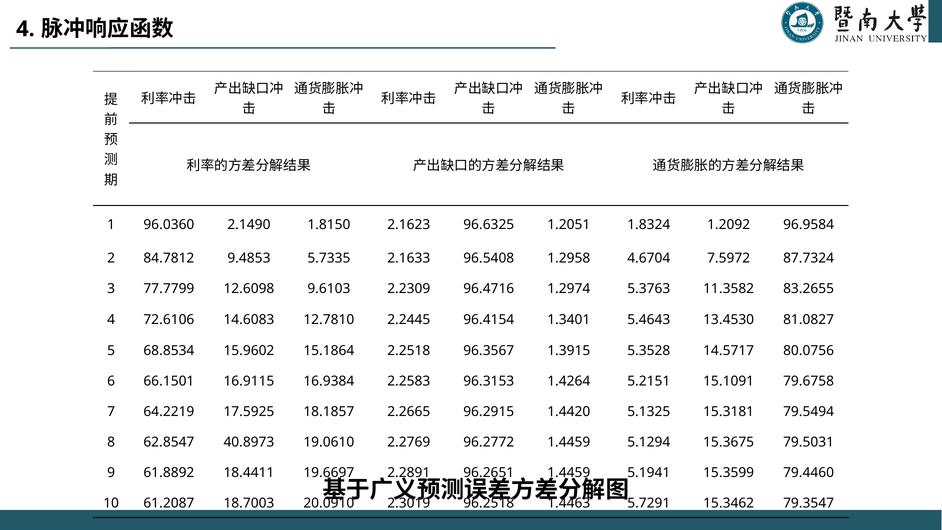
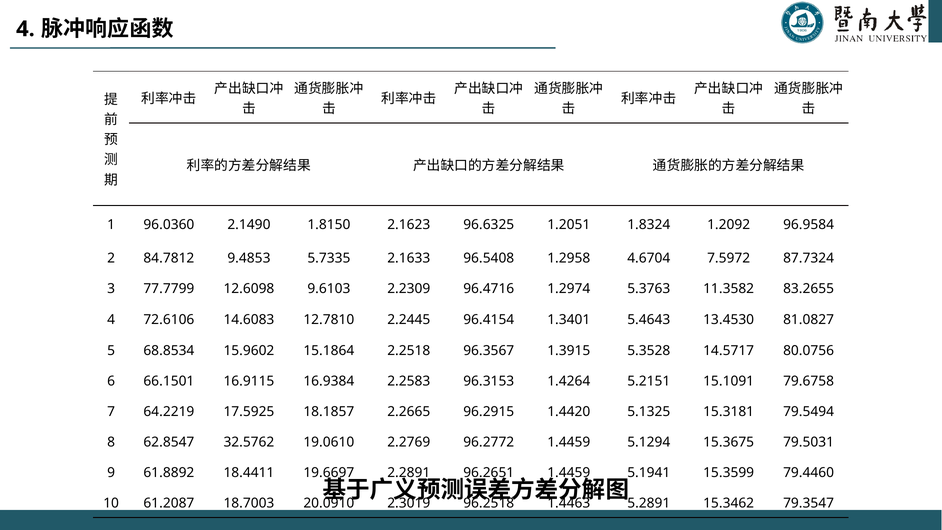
40.8973: 40.8973 -> 32.5762 (249, 442)
5.7291: 5.7291 -> 5.2891 (649, 503)
